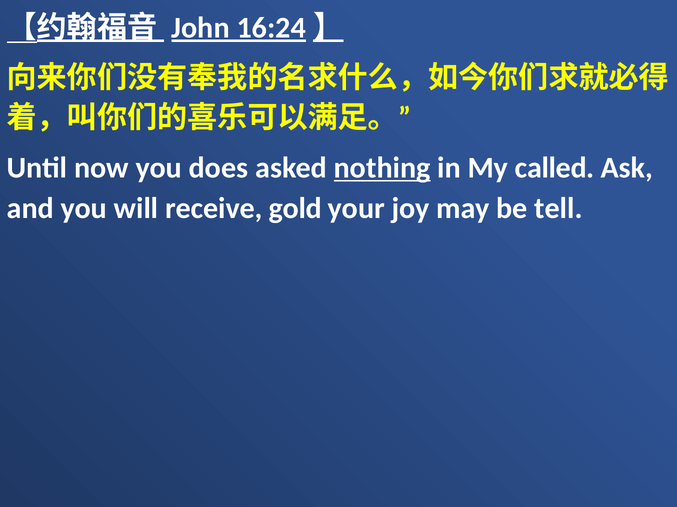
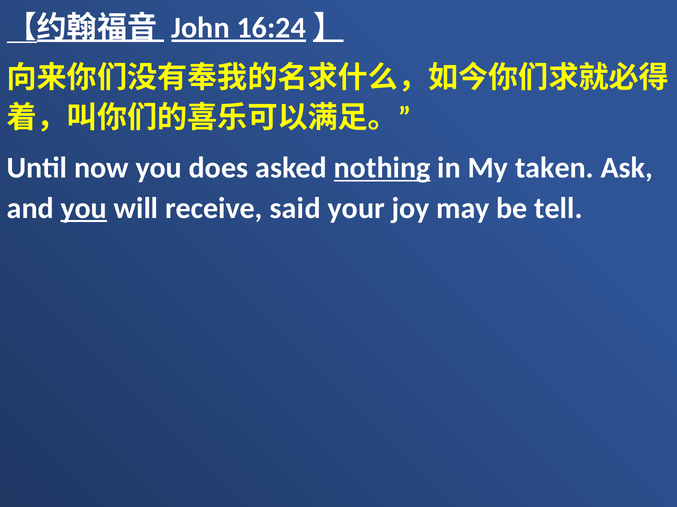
called: called -> taken (554, 168)
you underline: none -> present (84, 208)
gold: gold -> said (295, 208)
